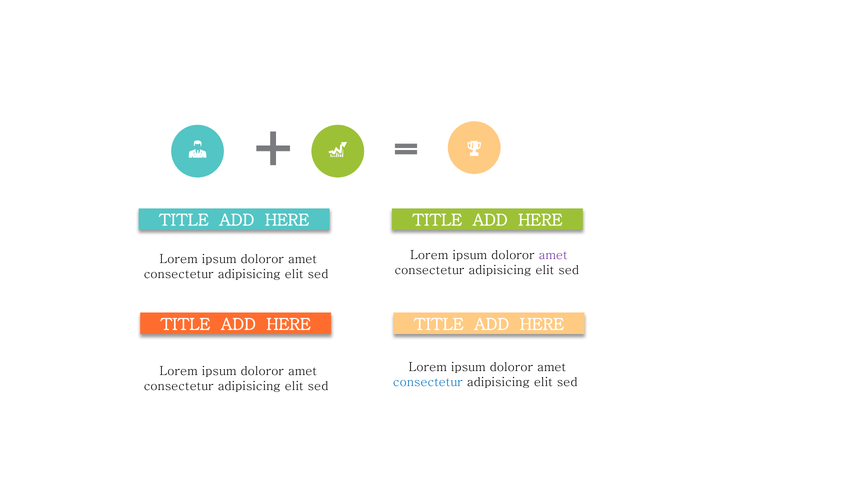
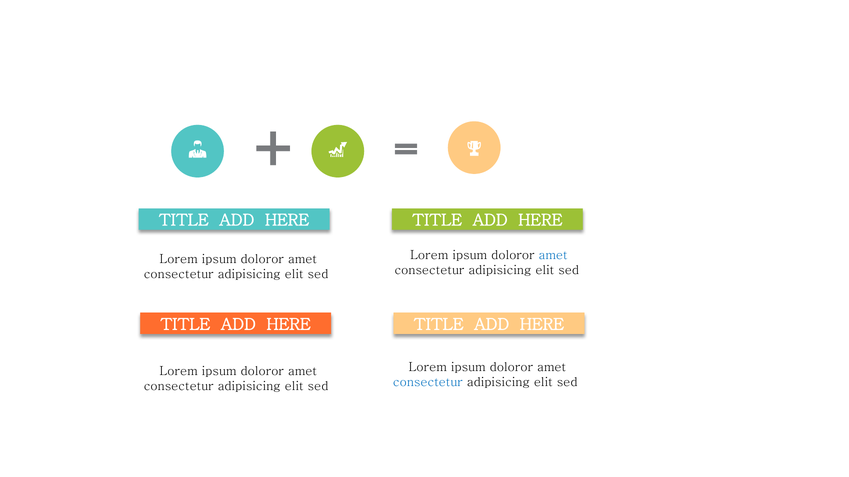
amet colour: purple -> blue (553, 256)
